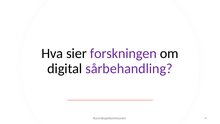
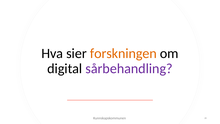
forskningen colour: purple -> orange (123, 53)
